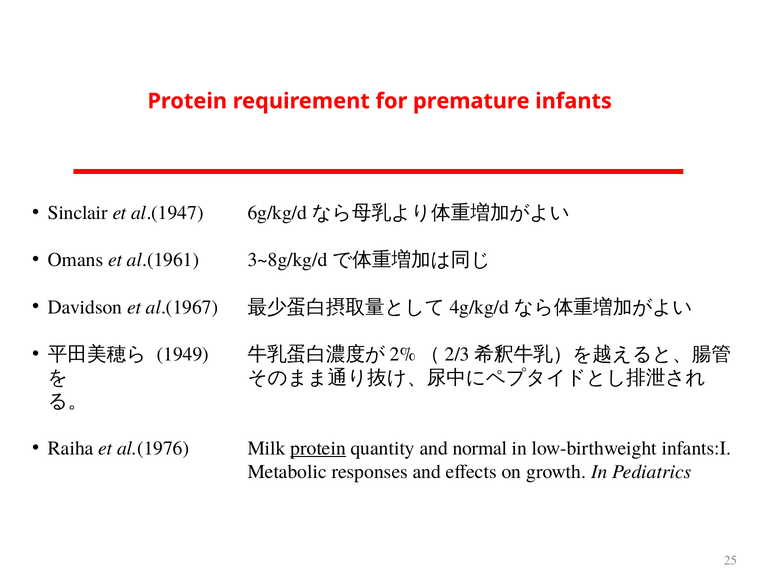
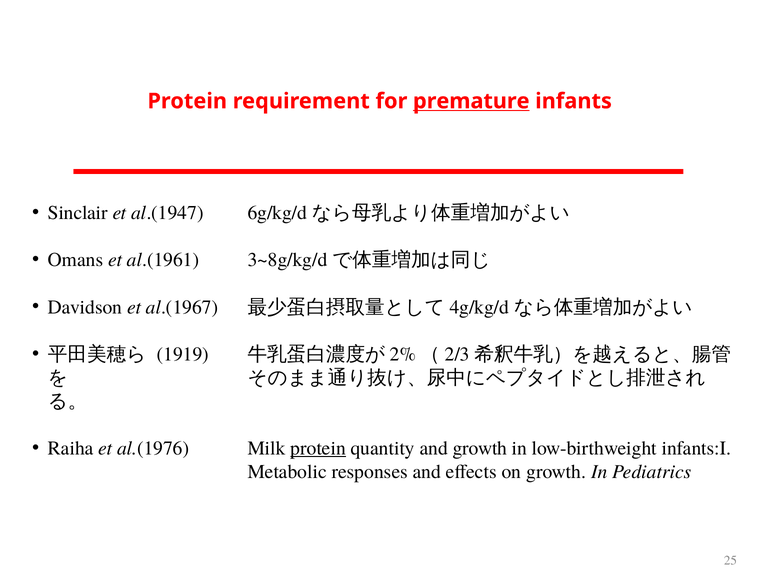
premature underline: none -> present (471, 101)
1949: 1949 -> 1919 (183, 354)
and normal: normal -> growth (480, 448)
